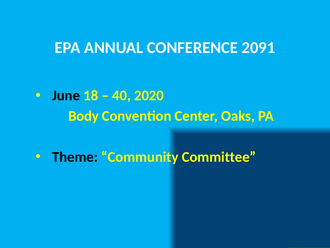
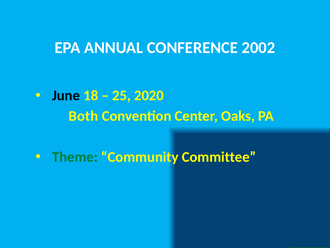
2091: 2091 -> 2002 (258, 48)
40: 40 -> 25 (121, 95)
Body: Body -> Both (83, 116)
Theme colour: black -> green (75, 157)
